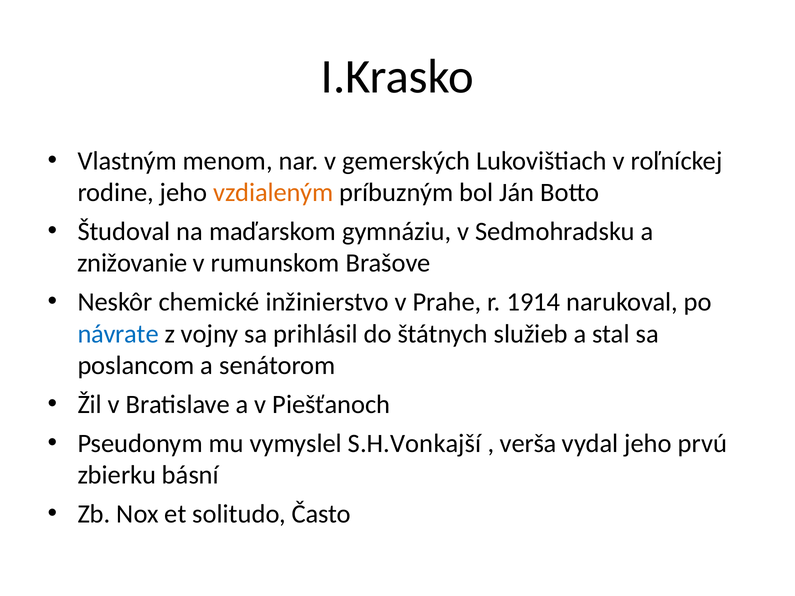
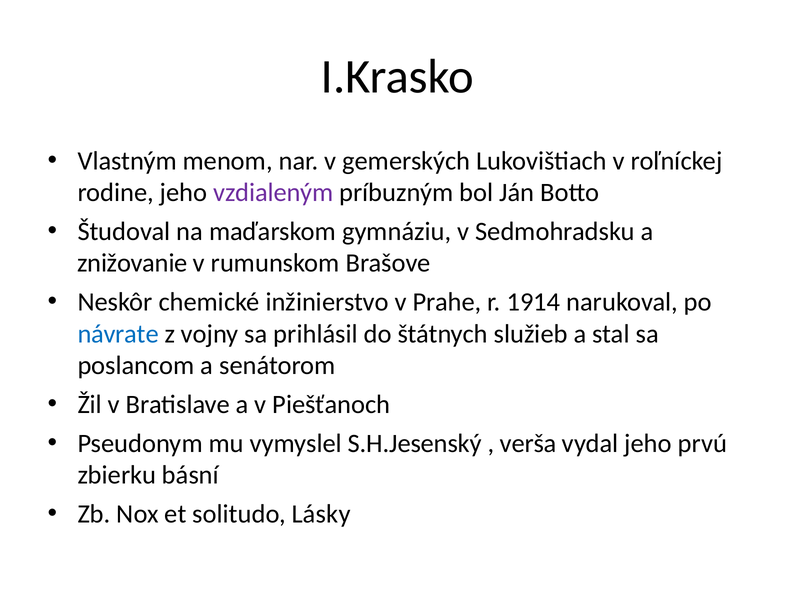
vzdialeným colour: orange -> purple (273, 193)
S.H.Vonkajší: S.H.Vonkajší -> S.H.Jesenský (415, 444)
Často: Často -> Lásky (321, 514)
